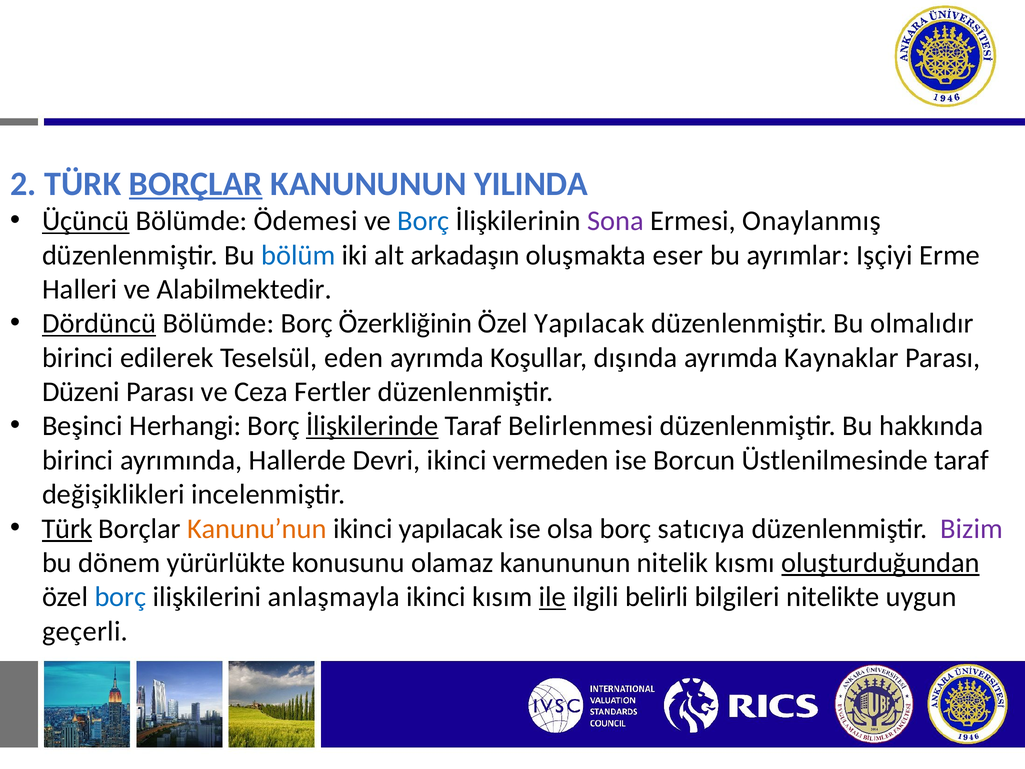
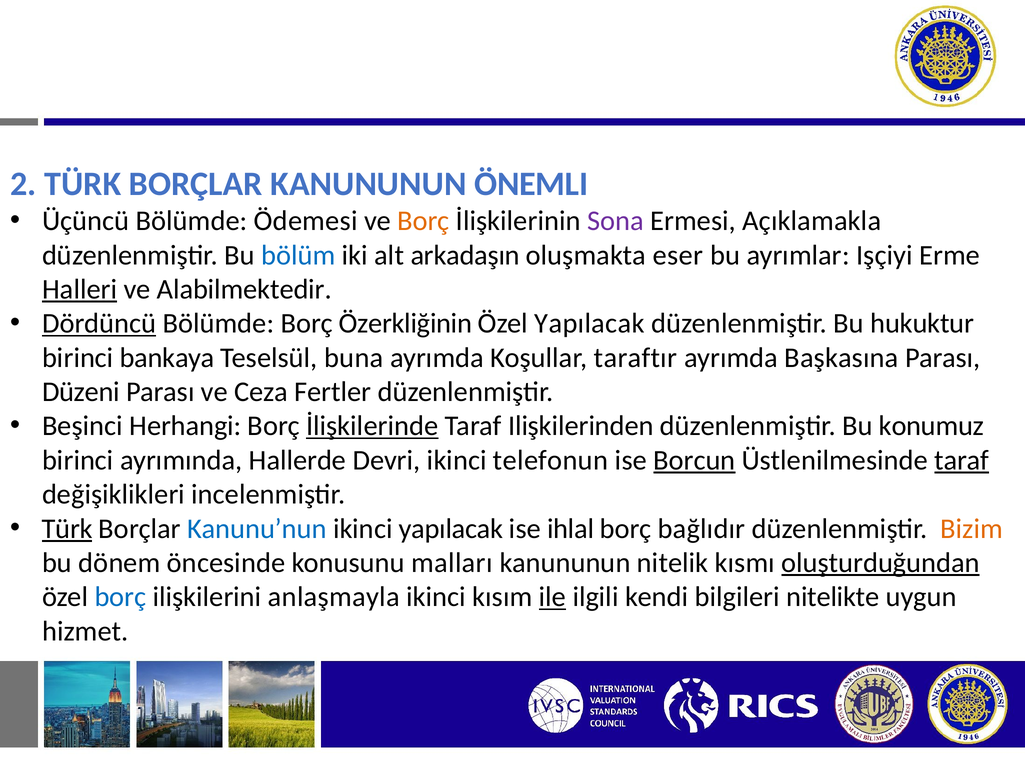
BORÇLAR underline: present -> none (196, 184)
YILINDA: YILINDA -> ÖNEMLI (531, 184)
Üçüncü underline: present -> none (86, 221)
Borç colour: blue -> orange (423, 221)
Onaylanmış: Onaylanmış -> Açıklamakla (812, 221)
Halleri underline: none -> present (80, 289)
olmalıdır: olmalıdır -> hukuktur (922, 323)
edilerek: edilerek -> bankaya (167, 358)
eden: eden -> buna (354, 358)
dışında: dışında -> taraftır (635, 358)
Kaynaklar: Kaynaklar -> Başkasına (841, 358)
Belirlenmesi: Belirlenmesi -> Ilişkilerinden (581, 426)
hakkında: hakkında -> konumuz (931, 426)
vermeden: vermeden -> telefonun (551, 460)
Borcun underline: none -> present (694, 460)
taraf underline: none -> present (962, 460)
Kanunu’nun colour: orange -> blue (257, 528)
olsa: olsa -> ihlal (571, 528)
satıcıya: satıcıya -> bağlıdır (702, 528)
Bizim colour: purple -> orange (972, 528)
yürürlükte: yürürlükte -> öncesinde (226, 563)
olamaz: olamaz -> malları (452, 563)
belirli: belirli -> kendi (657, 597)
geçerli: geçerli -> hizmet (85, 631)
